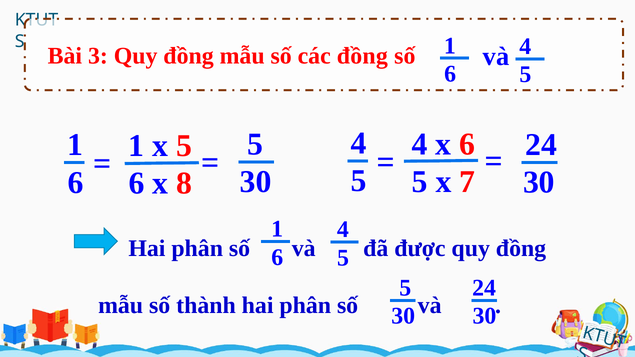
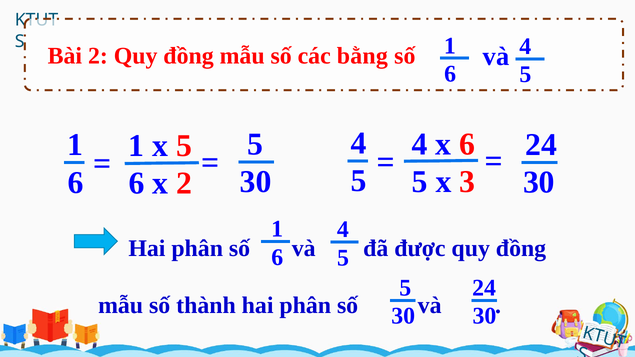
Bài 3: 3 -> 2 (98, 56)
các đồng: đồng -> bằng (362, 56)
7: 7 -> 3 (467, 182)
x 8: 8 -> 2 (184, 184)
